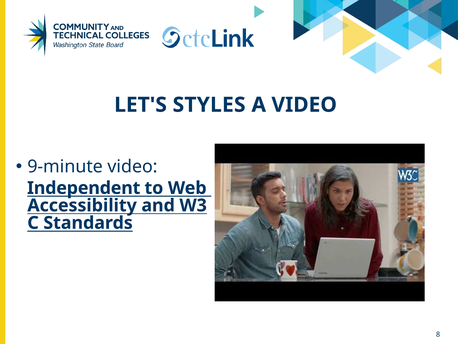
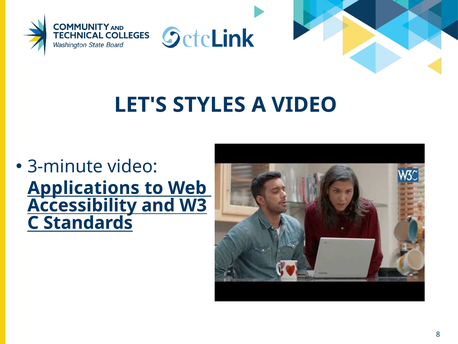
9-minute: 9-minute -> 3-minute (65, 167)
Independent: Independent -> Applications (84, 188)
